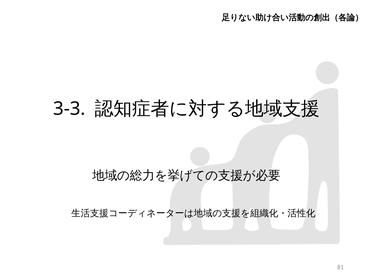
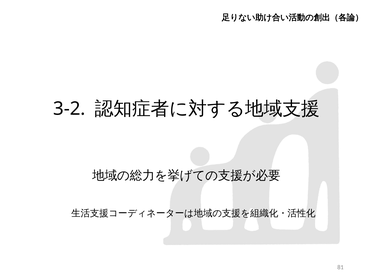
3-3: 3-3 -> 3-2 (69, 109)
